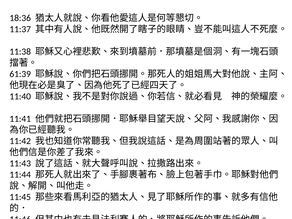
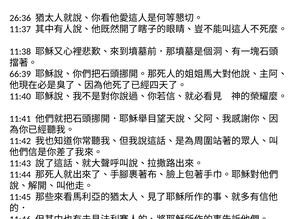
18:36: 18:36 -> 26:36 (20, 18)
61:39: 61:39 -> 66:39 (20, 74)
